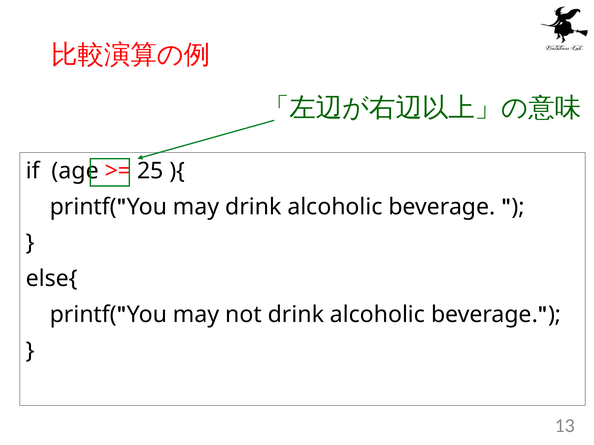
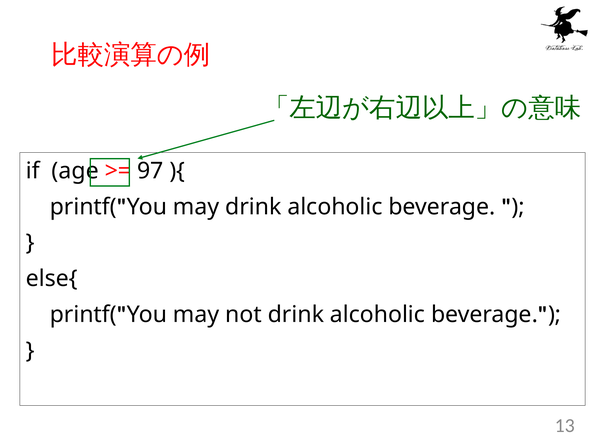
25: 25 -> 97 (150, 171)
